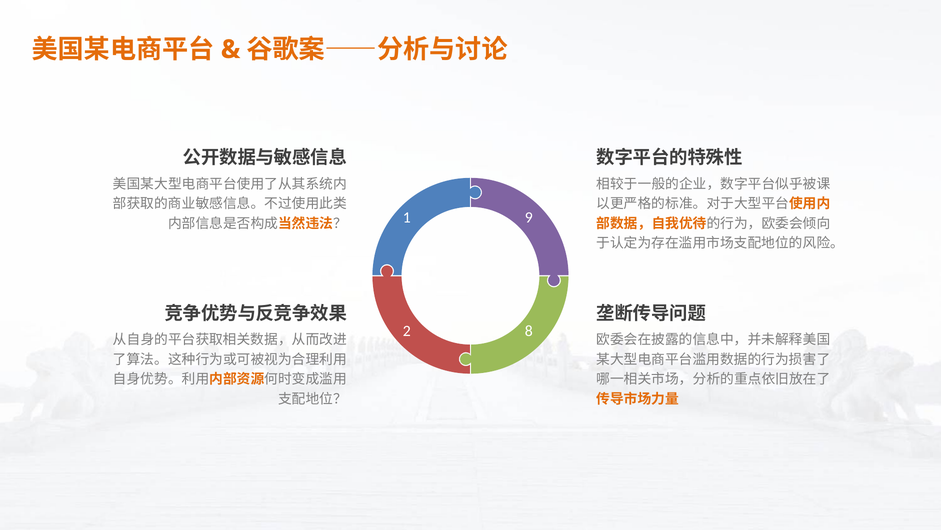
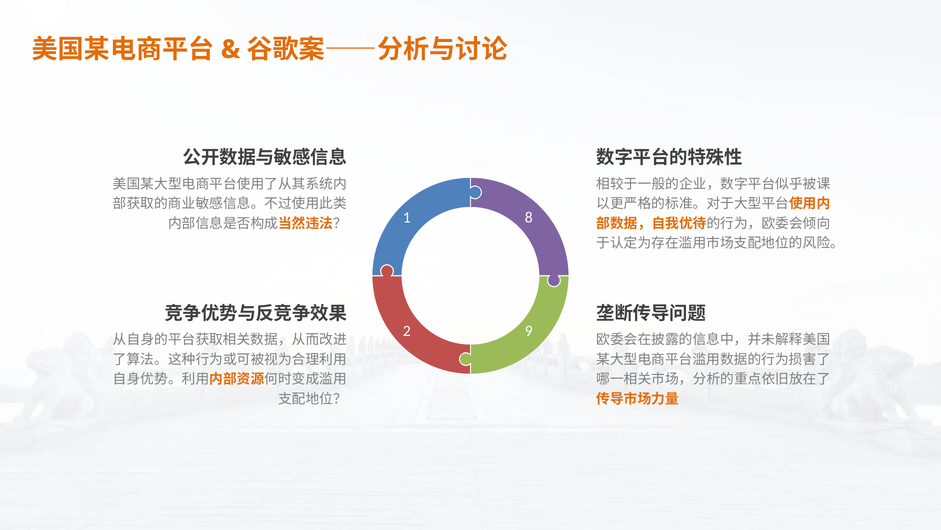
9: 9 -> 8 (529, 217)
8: 8 -> 9 (529, 331)
